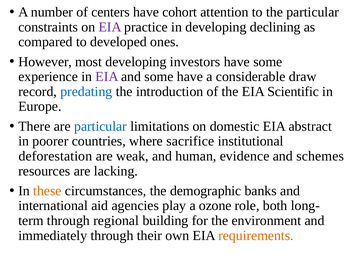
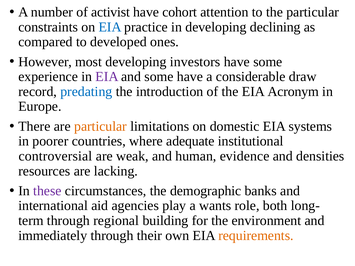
centers: centers -> activist (111, 12)
EIA colour: purple -> blue (110, 27)
Scientific: Scientific -> Acronym (293, 92)
particular colour: blue -> orange (100, 126)
abstract: abstract -> systems (310, 126)
sacrifice: sacrifice -> adequate (190, 141)
deforestation: deforestation -> controversial (55, 156)
schemes: schemes -> densities (320, 156)
these colour: orange -> purple (47, 191)
ozone: ozone -> wants (215, 206)
